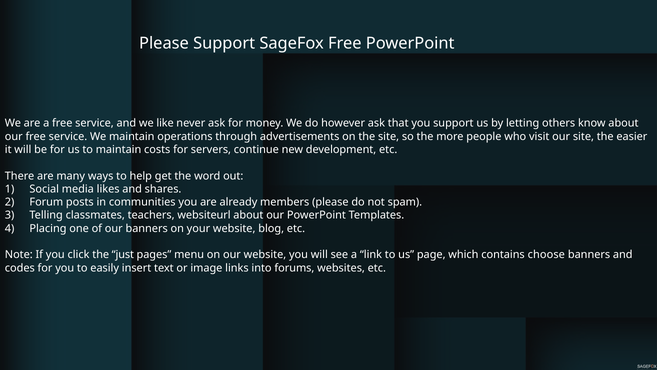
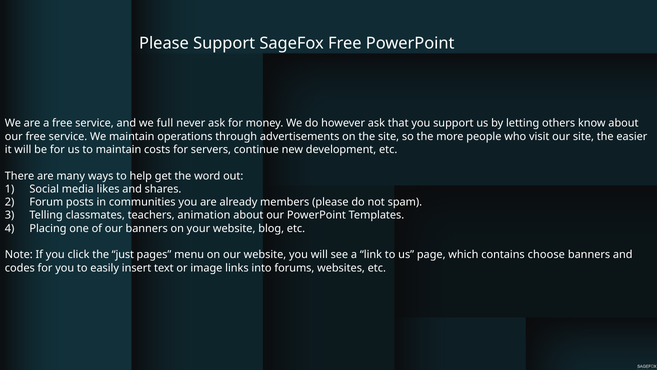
like: like -> full (165, 123)
websiteurl: websiteurl -> animation (204, 215)
